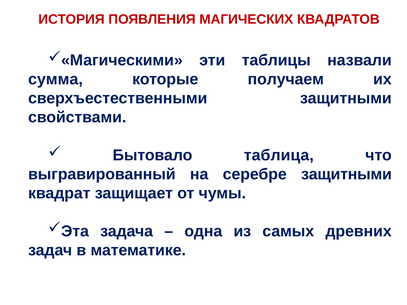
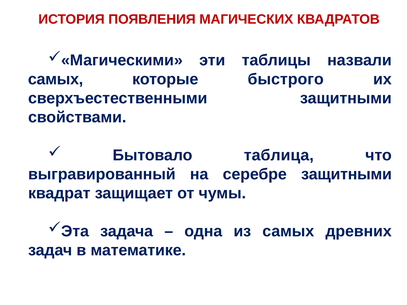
сумма: сумма -> самых (56, 79)
получаем: получаем -> быстрого (286, 79)
